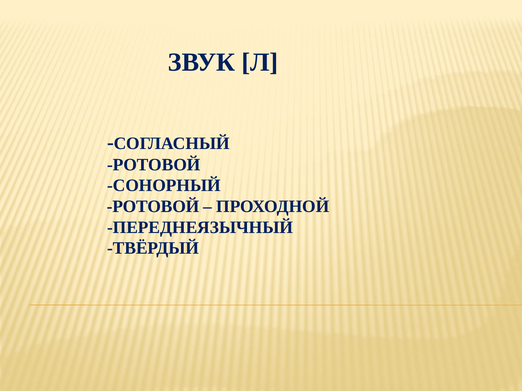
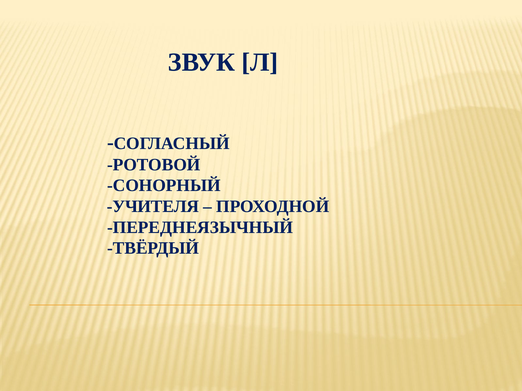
РОТОВОЙ: РОТОВОЙ -> УЧИТЕЛЯ (153, 207)
